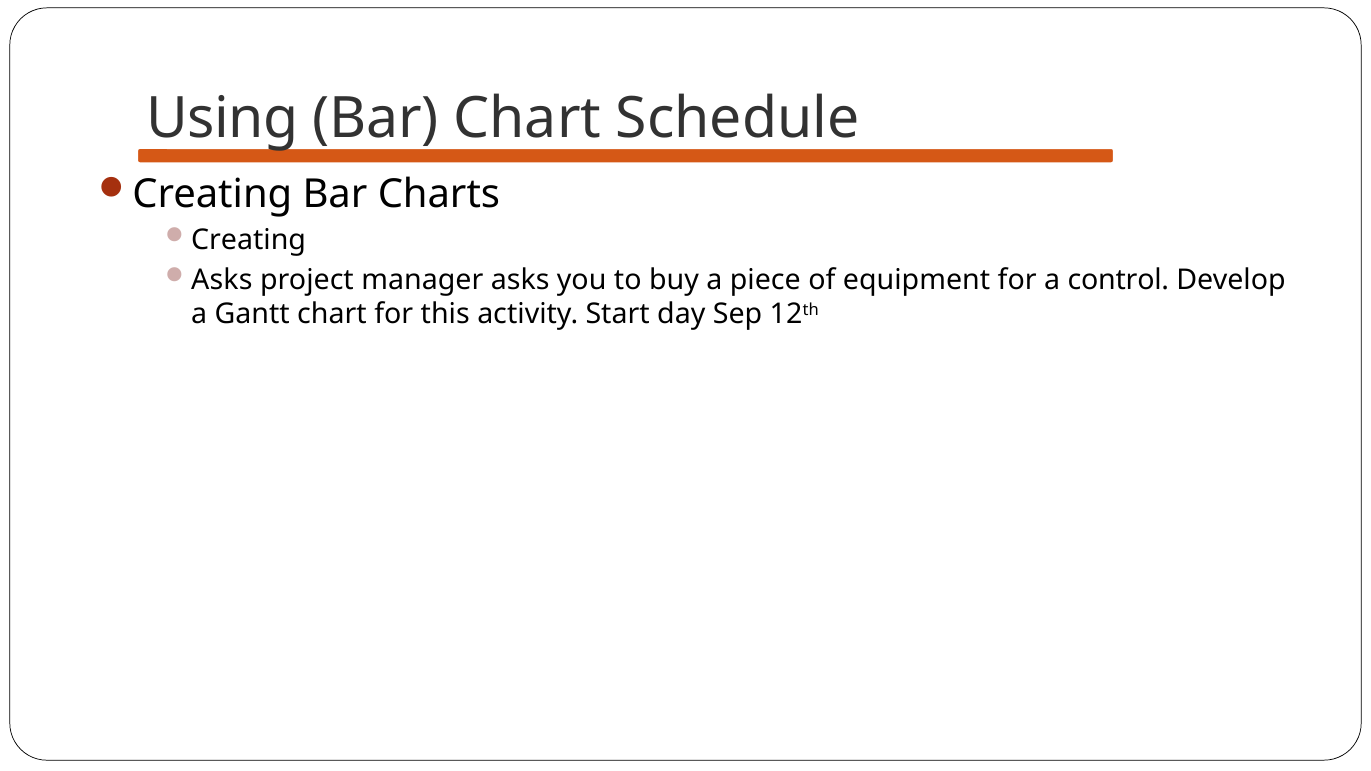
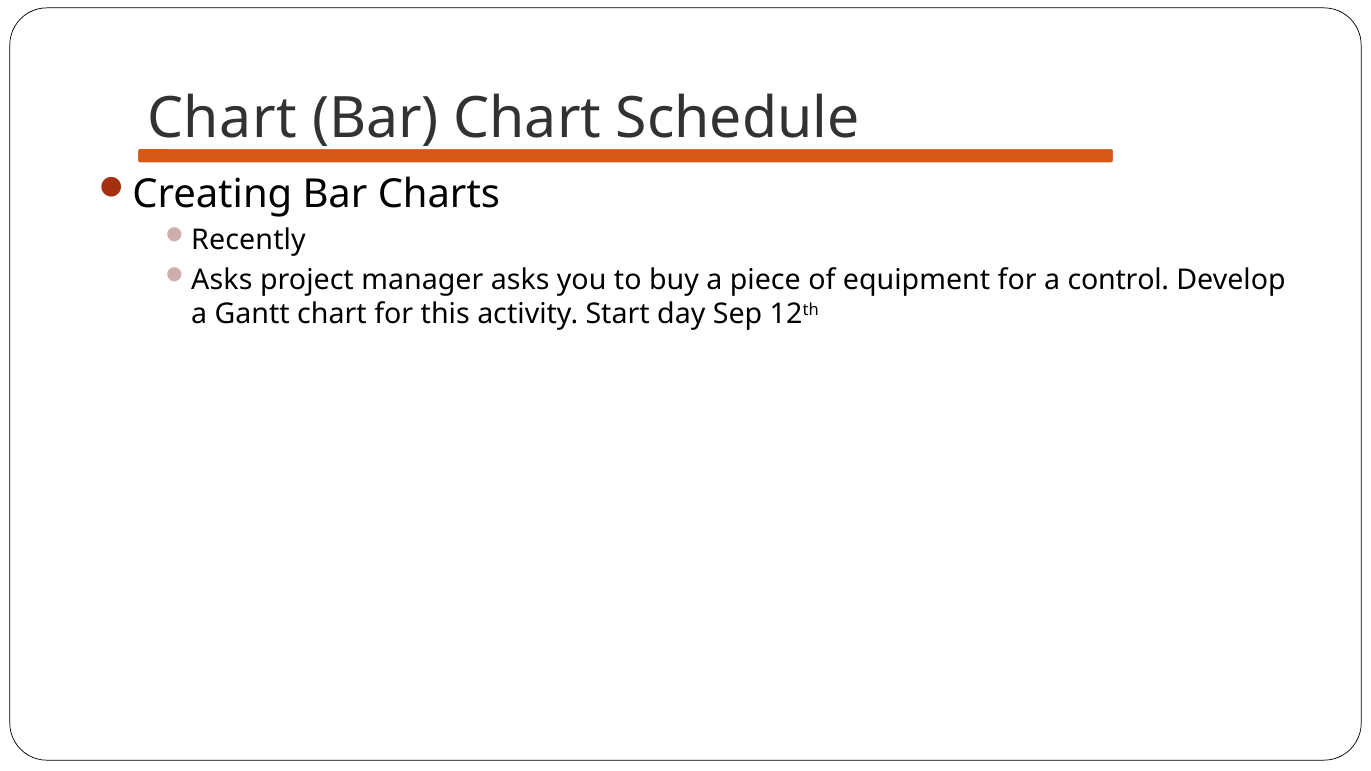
Using: Using -> Chart (222, 119)
Creating: Creating -> Recently (248, 240)
